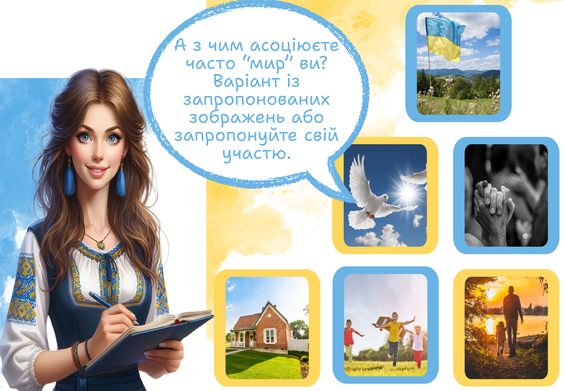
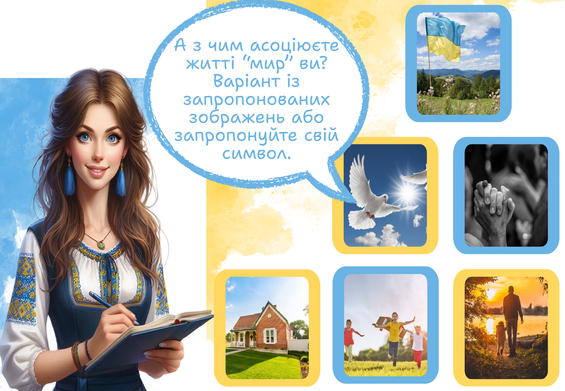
часто: часто -> житті (211, 63)
участю: участю -> символ (257, 153)
